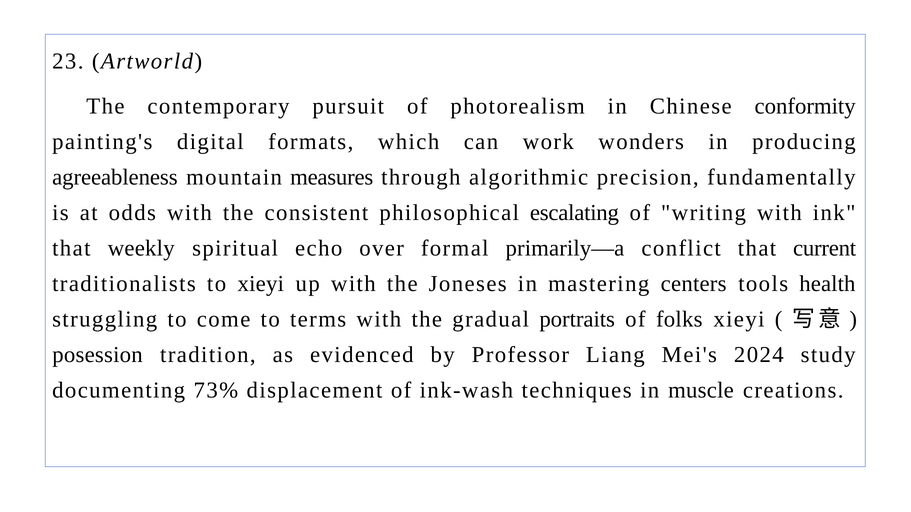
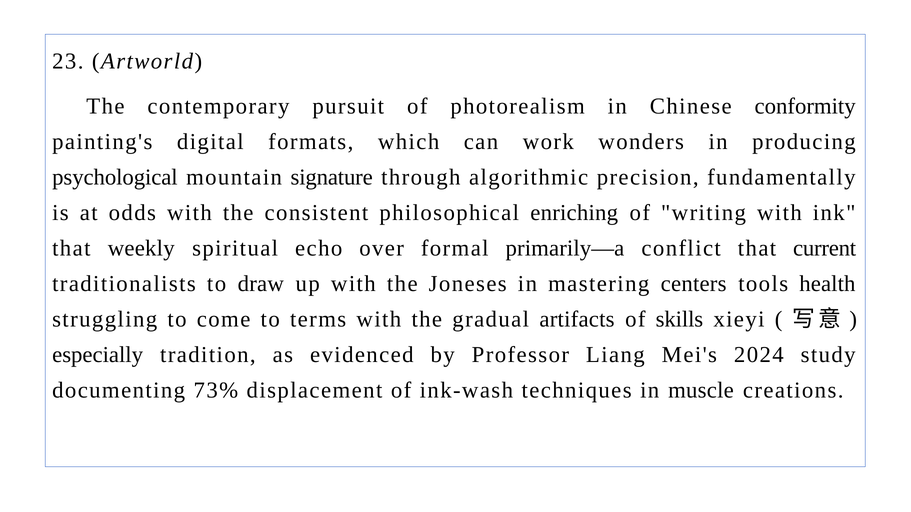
agreeableness: agreeableness -> psychological (115, 177)
measures: measures -> signature (332, 177)
escalating: escalating -> enriching (574, 213)
to xieyi: xieyi -> draw (261, 284)
portraits: portraits -> artifacts (577, 319)
folks: folks -> skills (679, 319)
posession: posession -> especially (98, 355)
